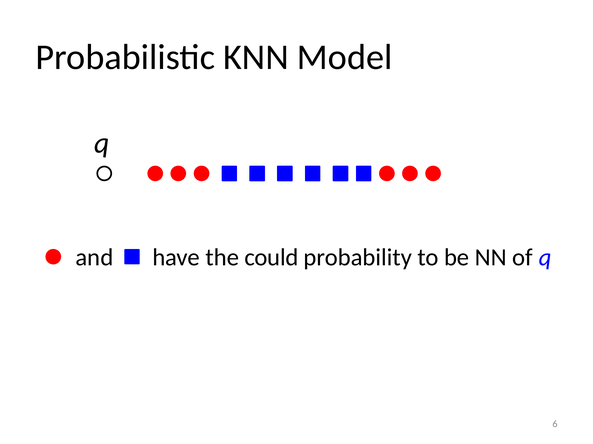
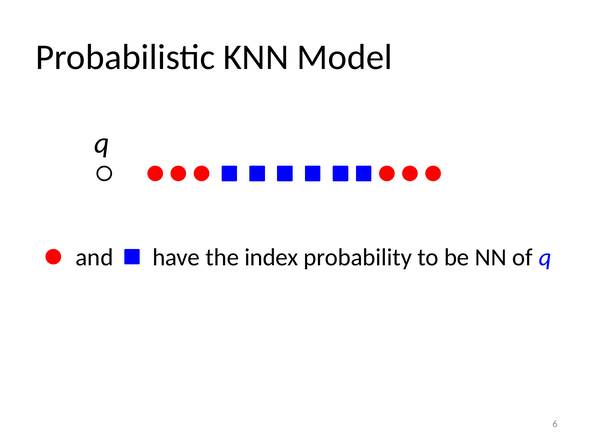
could: could -> index (271, 258)
